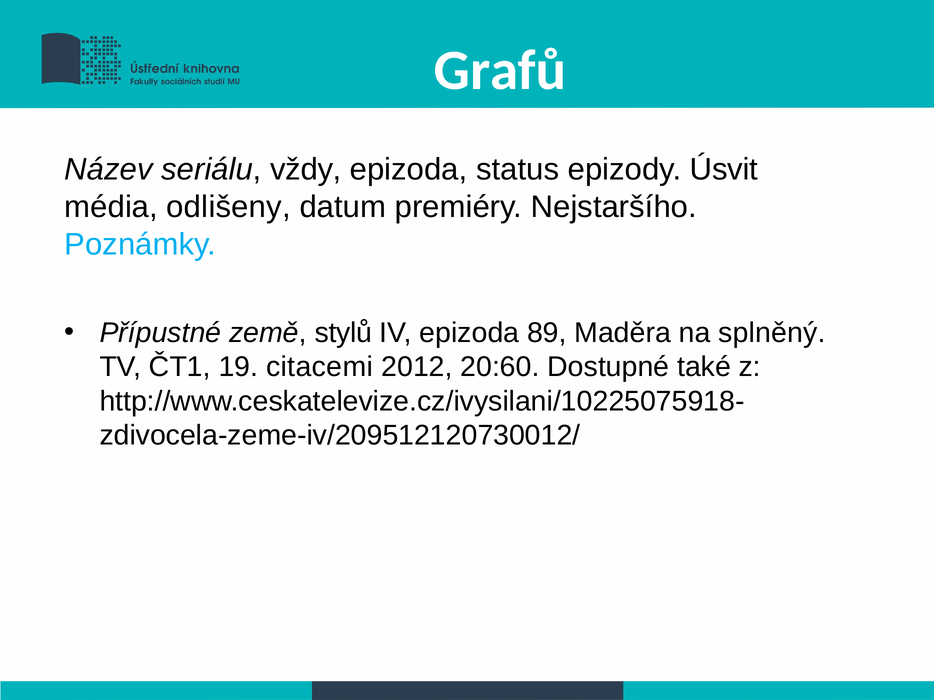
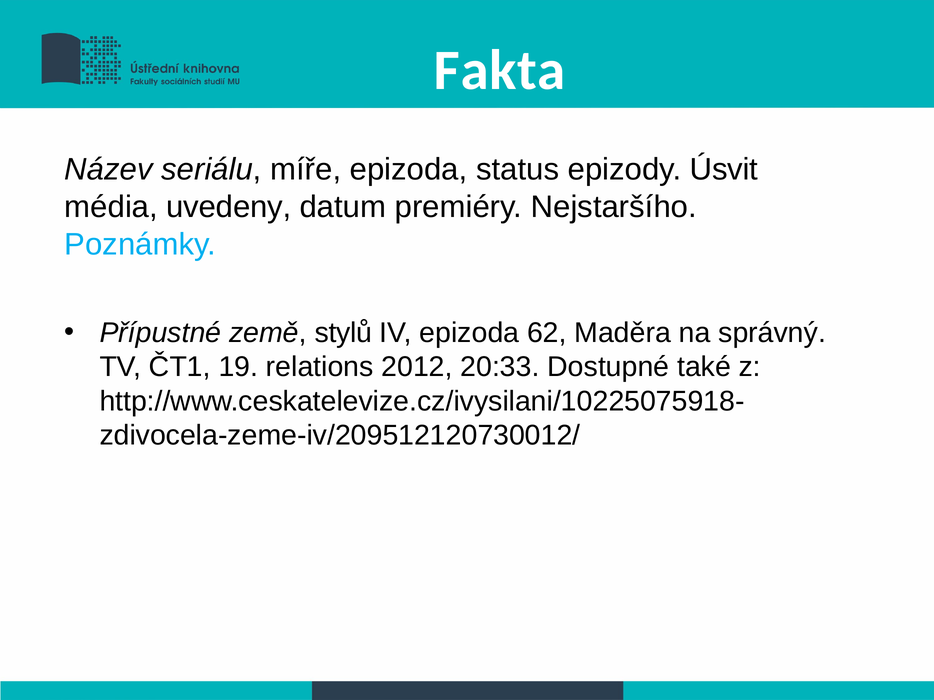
Grafů: Grafů -> Fakta (500, 70)
vždy: vždy -> míře (306, 170)
odlišeny: odlišeny -> uvedeny (229, 207)
89: 89 -> 62 (547, 333)
splněný: splněný -> správný (772, 333)
citacemi: citacemi -> relations (320, 367)
20:60: 20:60 -> 20:33 (500, 367)
